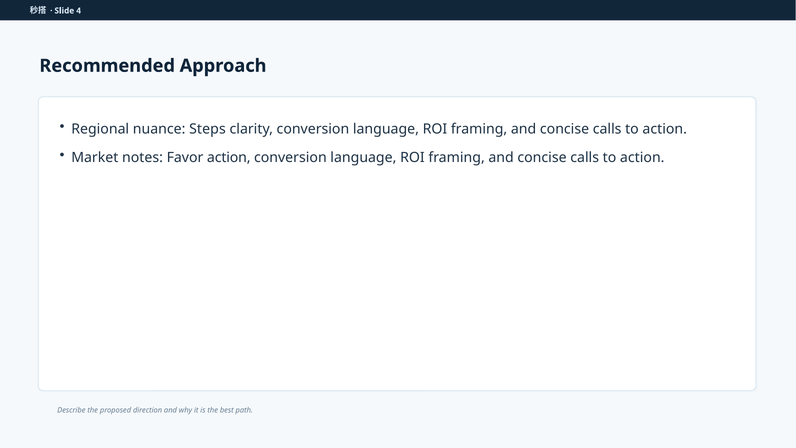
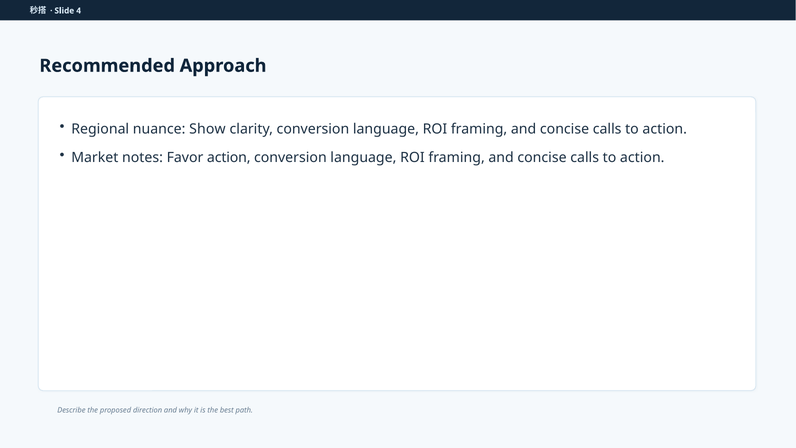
Steps: Steps -> Show (207, 129)
